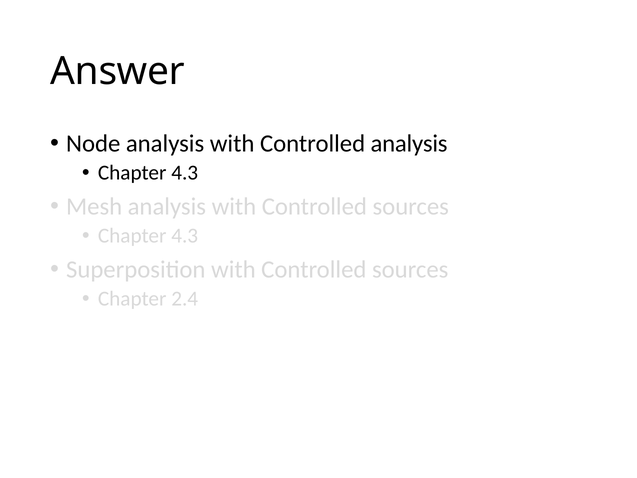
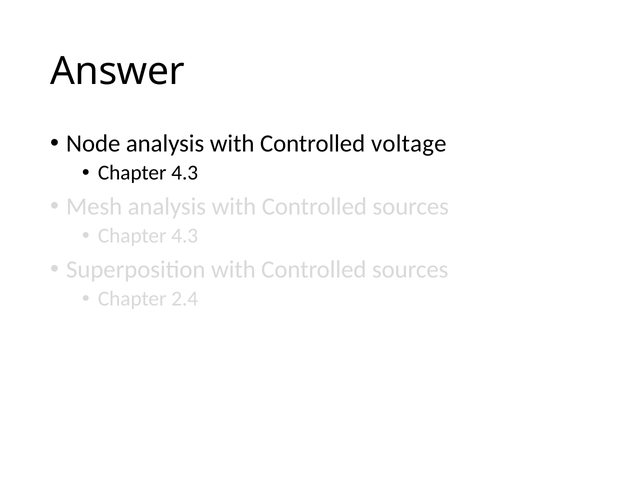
Controlled analysis: analysis -> voltage (409, 144)
